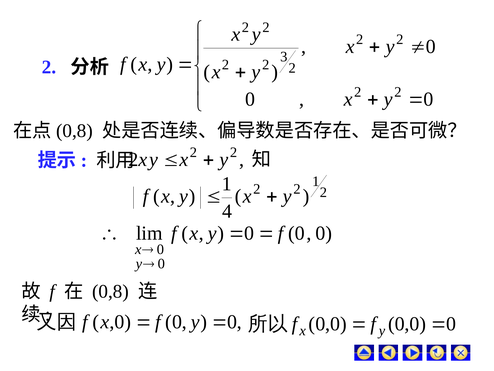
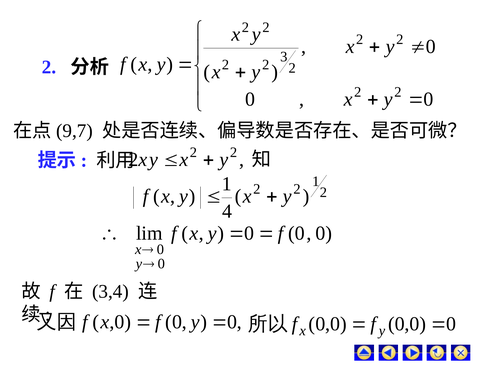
0,8: 0,8 -> 9,7 (74, 131)
0,8: 0,8 -> 3,4 (111, 291)
